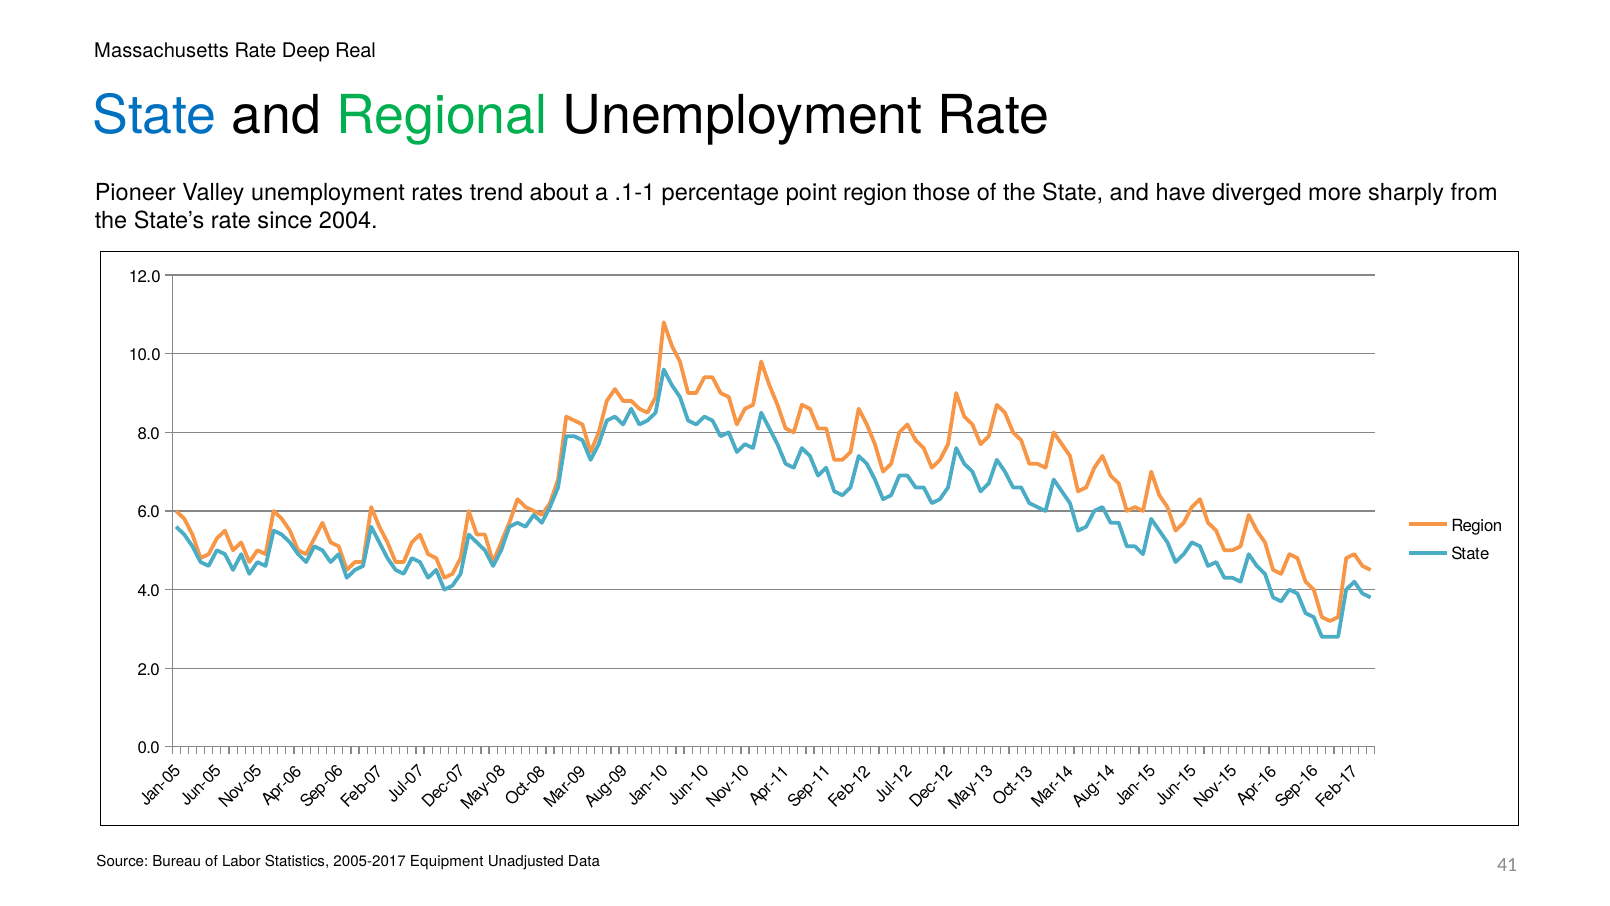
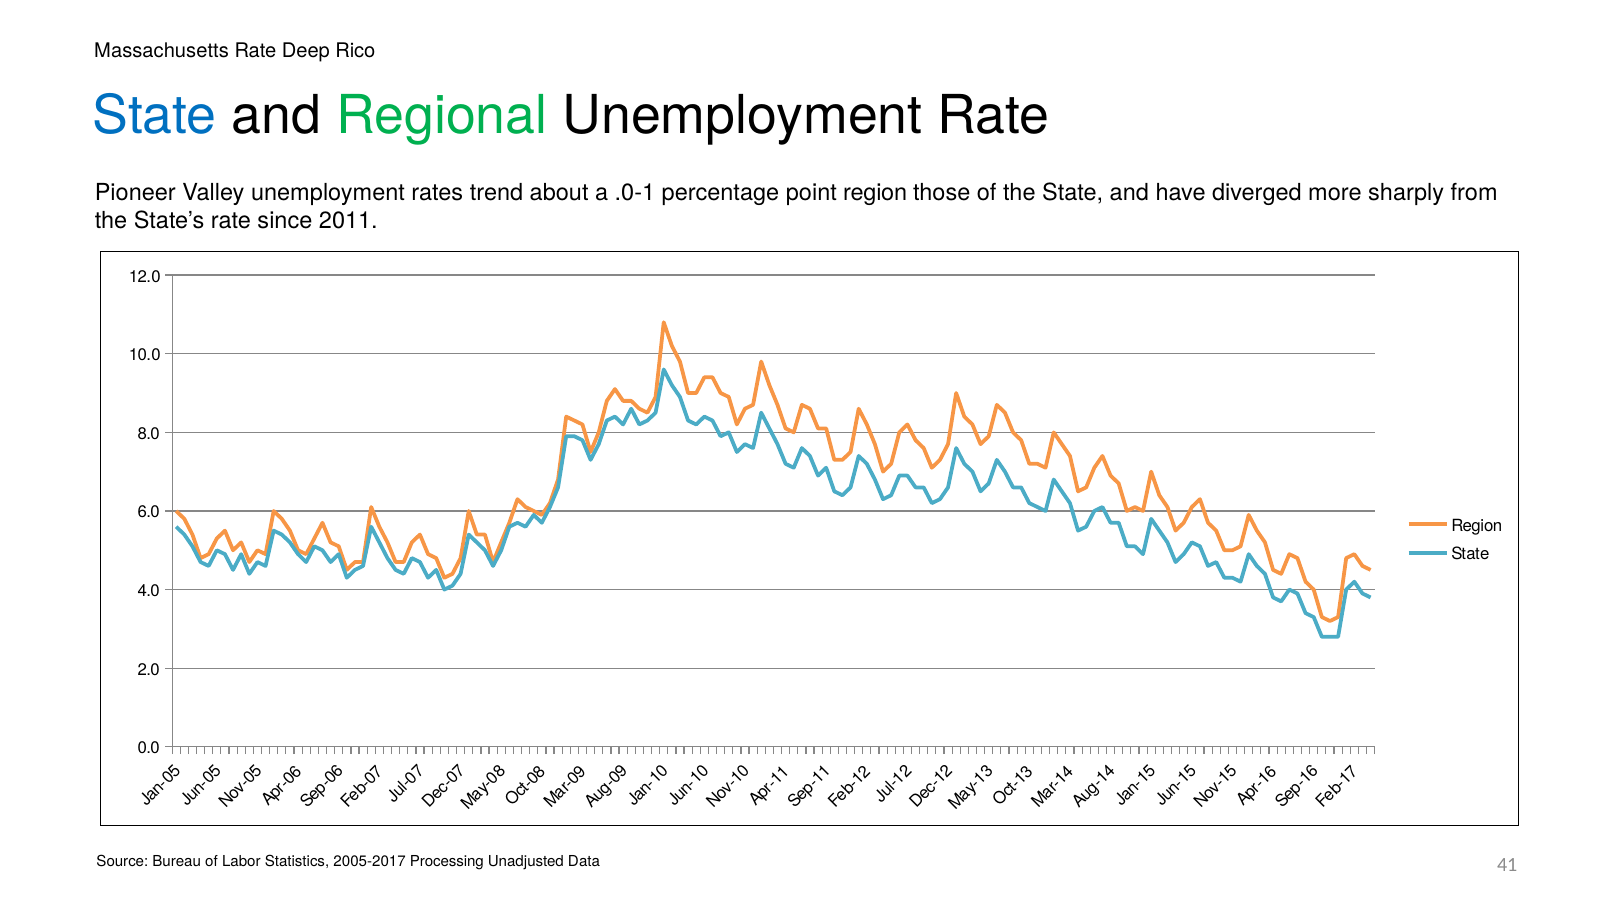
Real: Real -> Rico (355, 51)
.1-1: .1-1 -> .0-1 (635, 193)
2004: 2004 -> 2011 (348, 221)
Equipment: Equipment -> Processing (447, 861)
